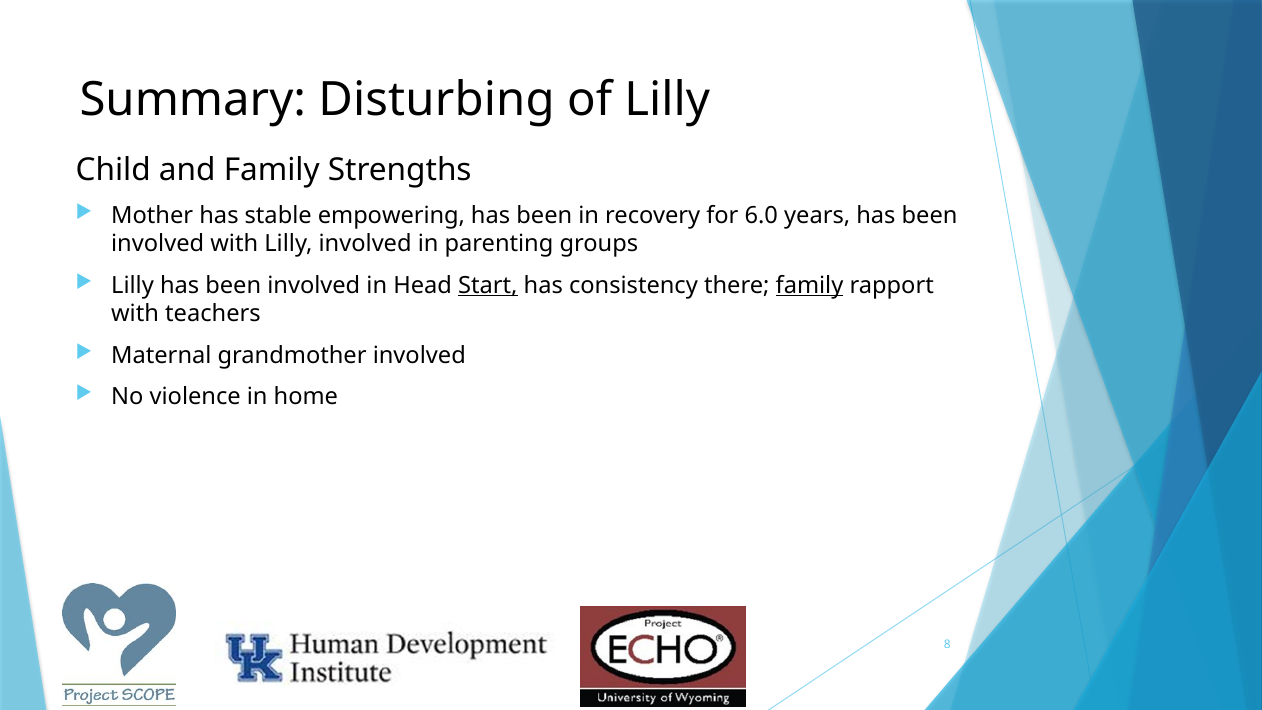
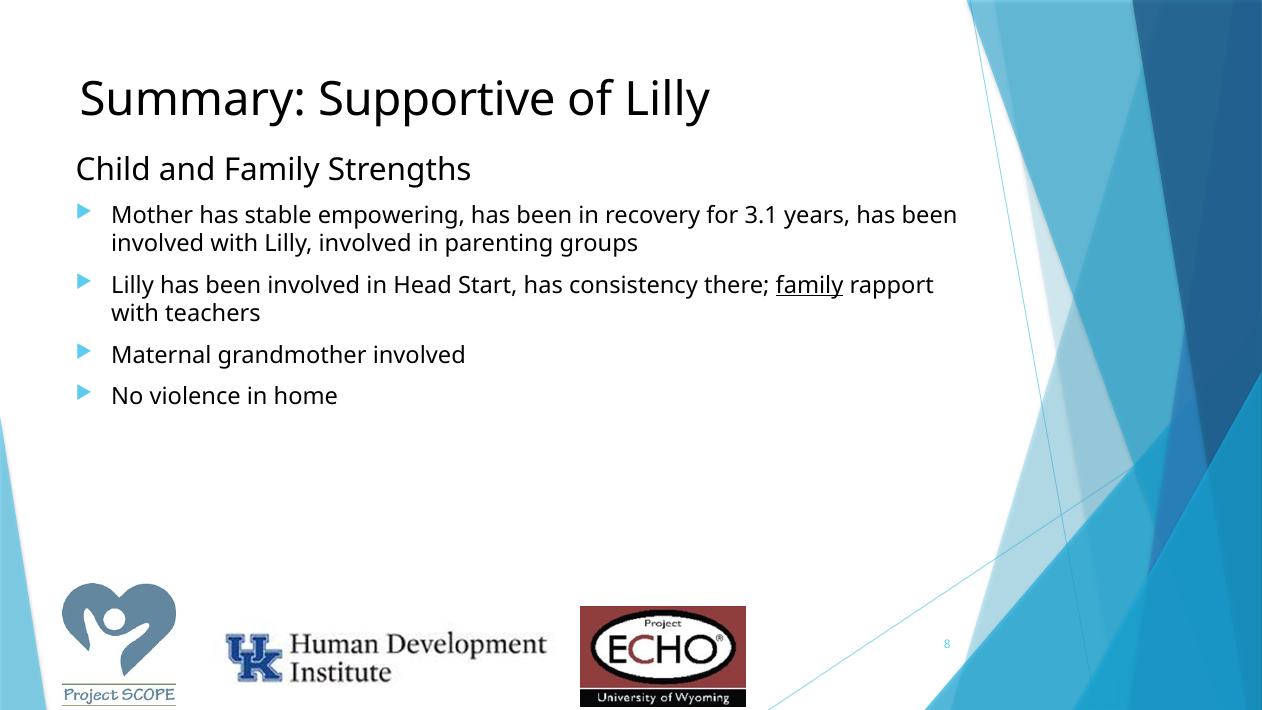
Disturbing: Disturbing -> Supportive (437, 100)
6.0: 6.0 -> 3.1 (761, 215)
Start underline: present -> none (488, 285)
